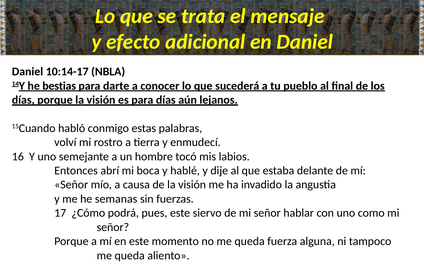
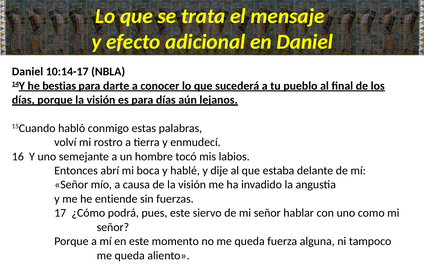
semanas: semanas -> entiende (116, 199)
